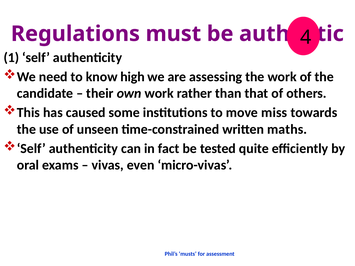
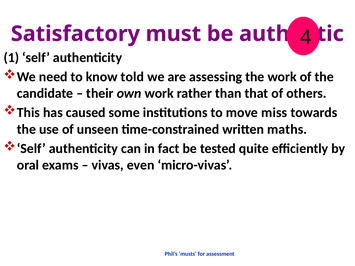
Regulations: Regulations -> Satisfactory (75, 34)
high: high -> told (132, 77)
